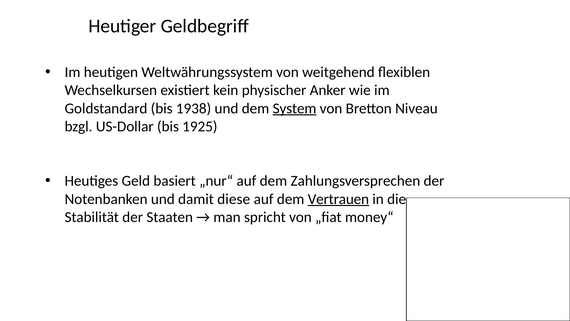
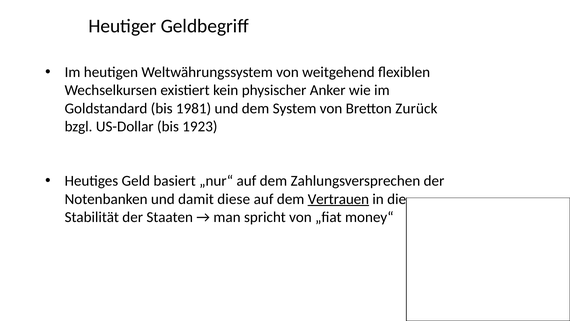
1938: 1938 -> 1981 (194, 108)
System underline: present -> none (295, 108)
Niveau: Niveau -> Zurück (416, 108)
1925: 1925 -> 1923 (200, 126)
